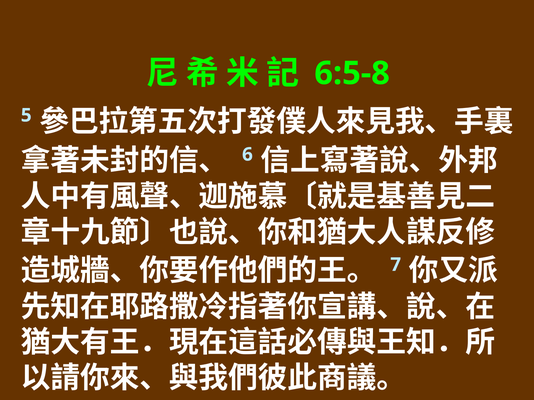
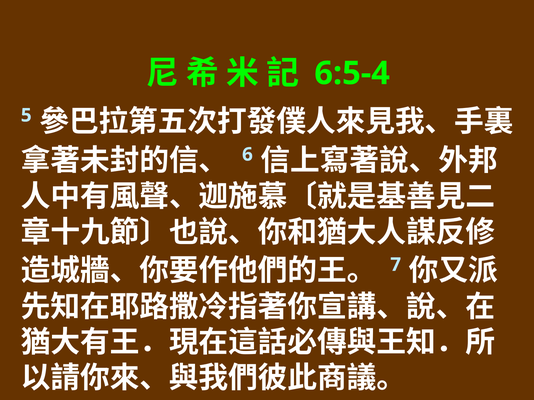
6:5-8: 6:5-8 -> 6:5-4 (352, 73)
